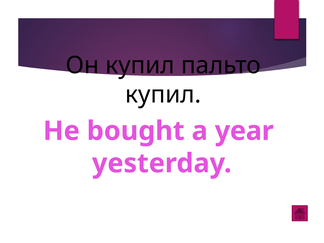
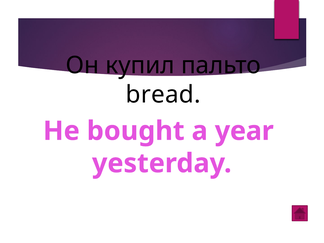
купил: купил -> bread (163, 95)
